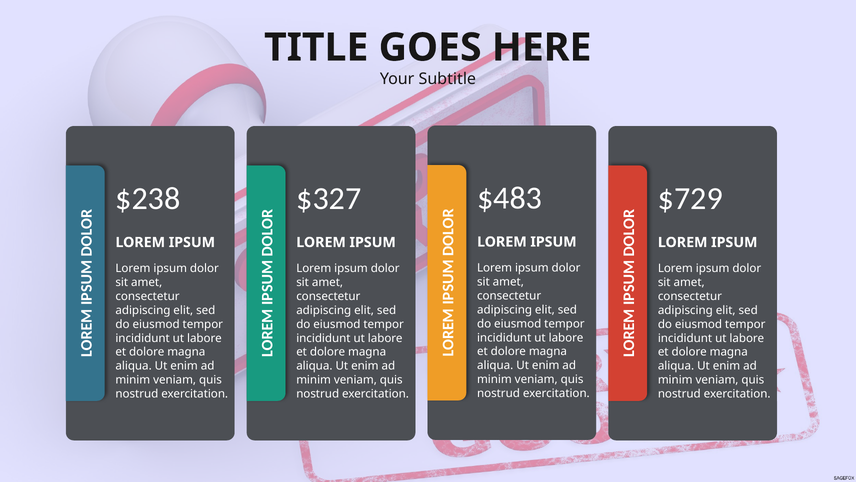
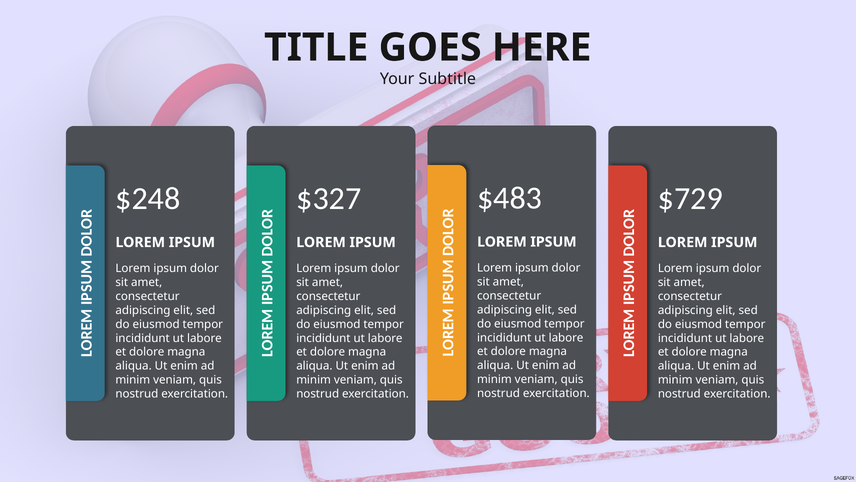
$238: $238 -> $248 (148, 198)
